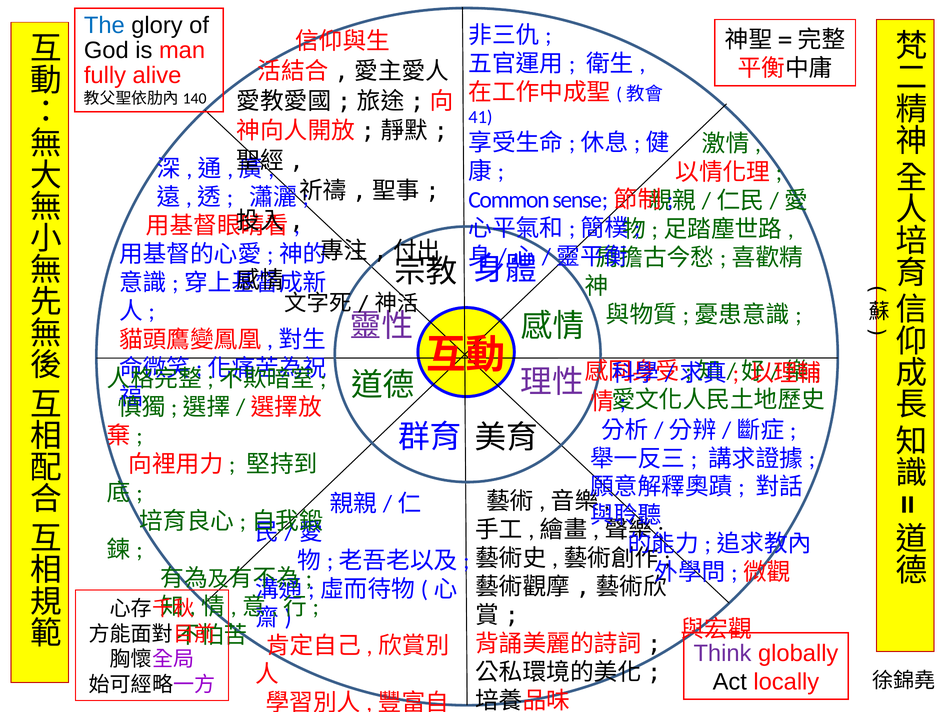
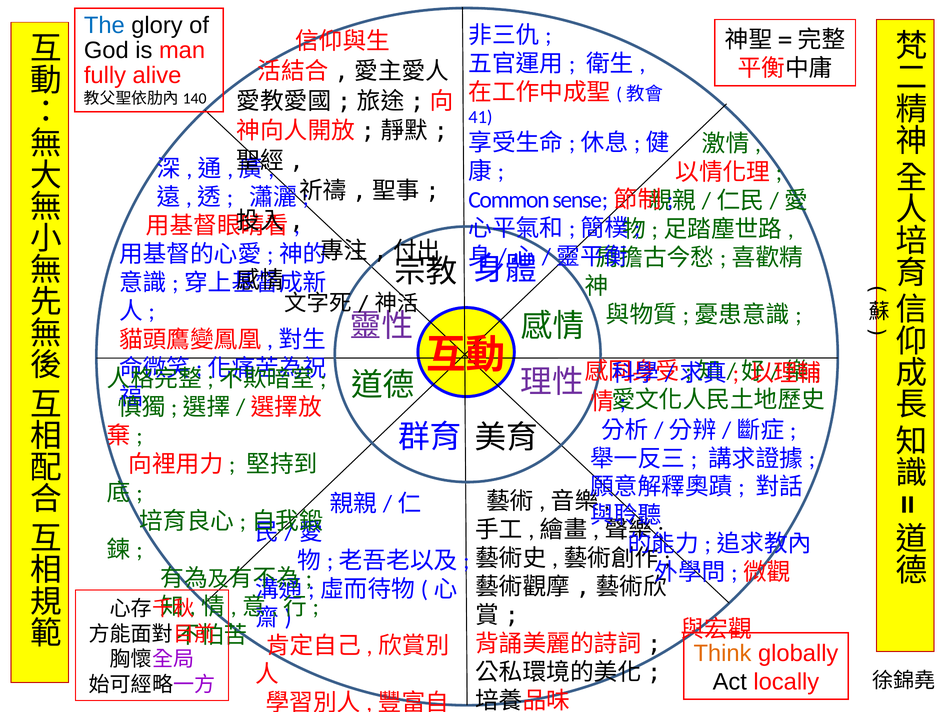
Think colour: purple -> orange (722, 653)
